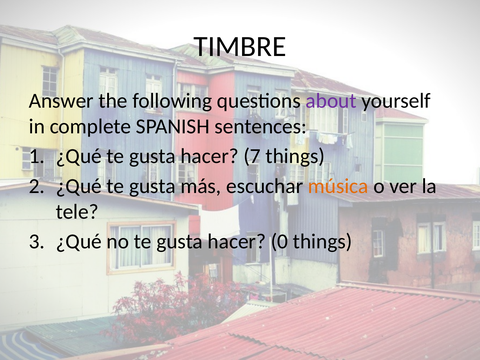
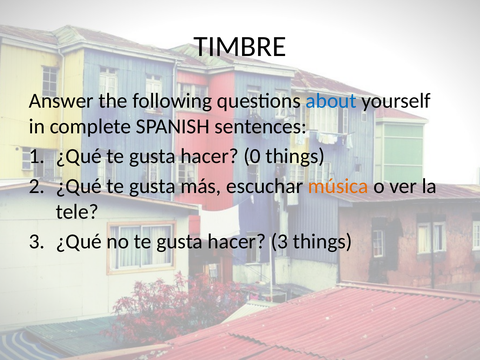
about colour: purple -> blue (331, 101)
7: 7 -> 0 (252, 156)
hacer 0: 0 -> 3 (279, 242)
